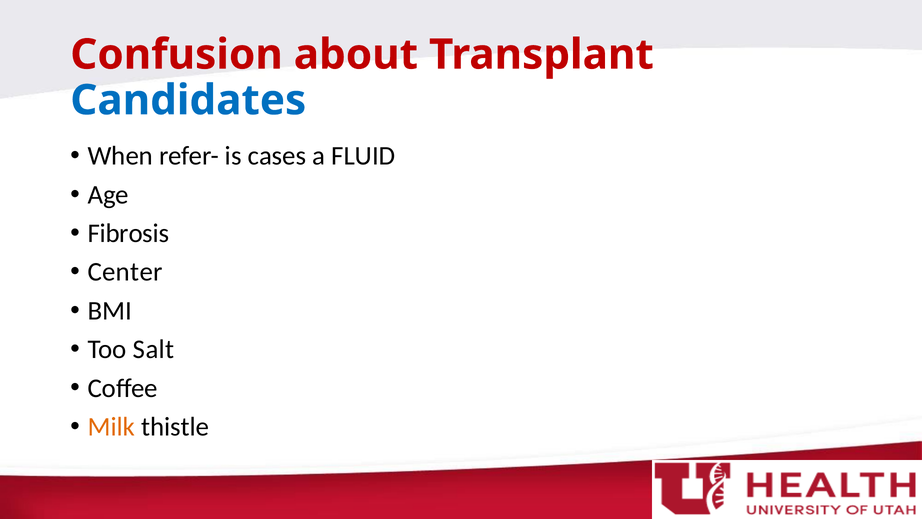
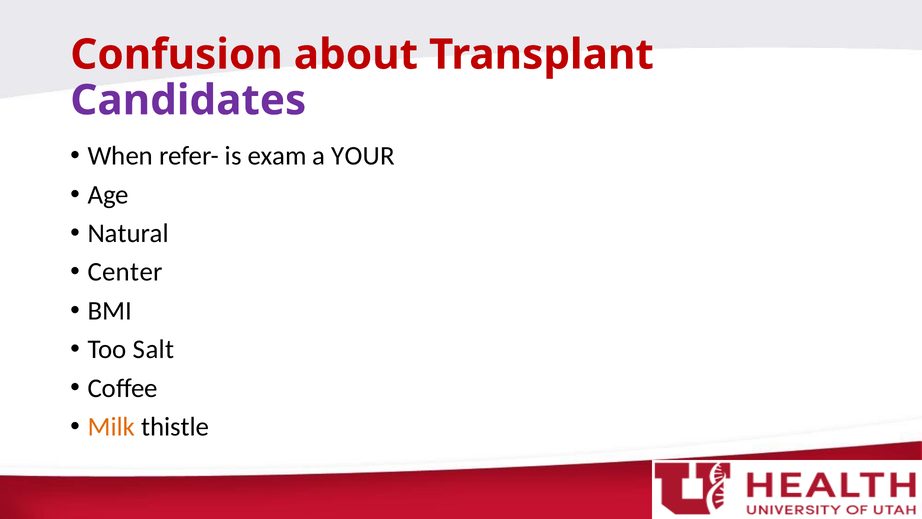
Candidates colour: blue -> purple (188, 100)
cases: cases -> exam (277, 156)
FLUID: FLUID -> YOUR (363, 156)
Fibrosis: Fibrosis -> Natural (128, 233)
